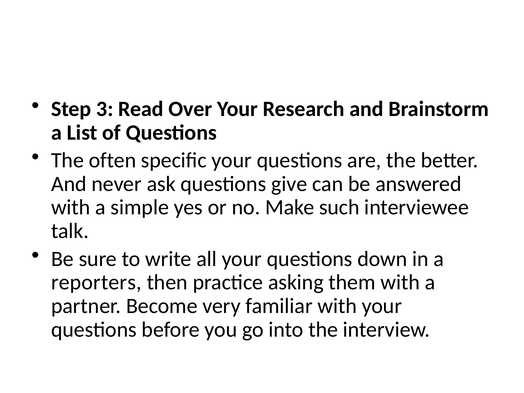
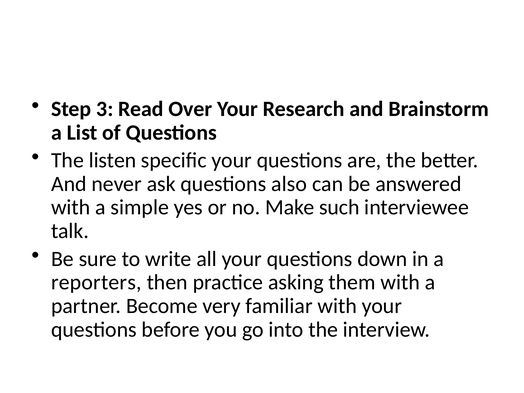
often: often -> listen (113, 160)
give: give -> also (289, 184)
